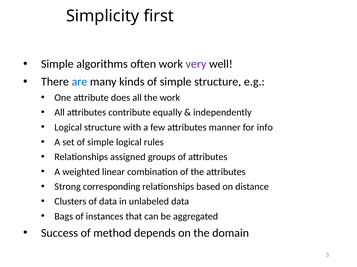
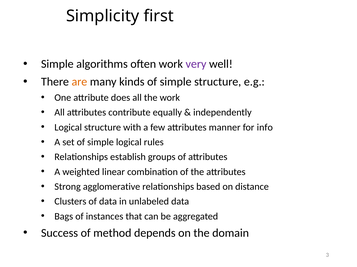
are colour: blue -> orange (79, 82)
assigned: assigned -> establish (128, 157)
corresponding: corresponding -> agglomerative (112, 187)
